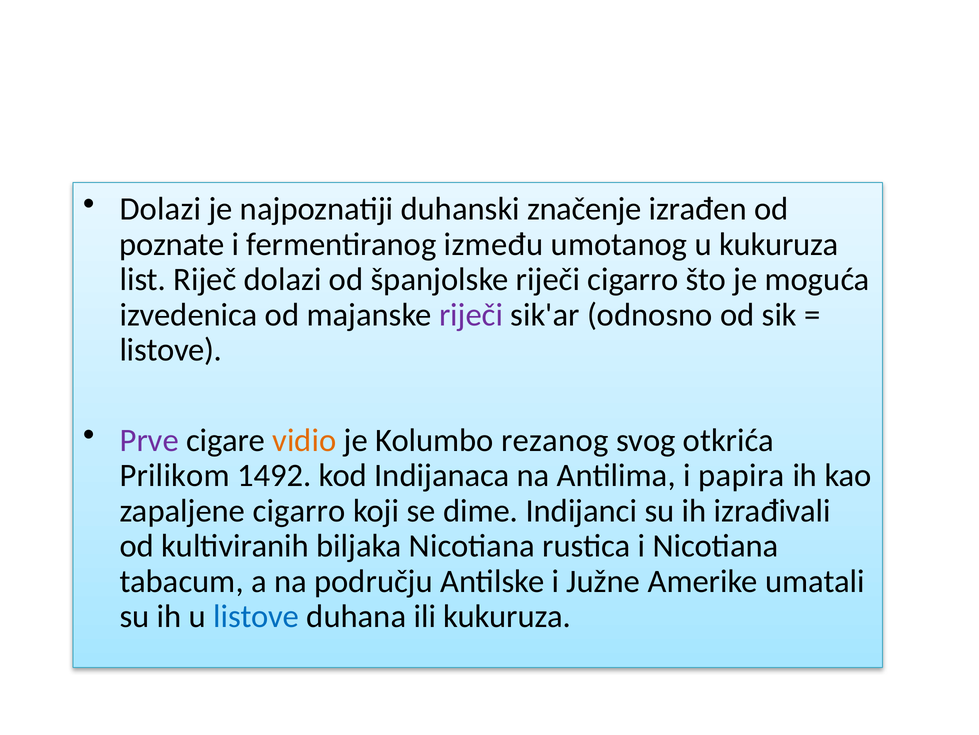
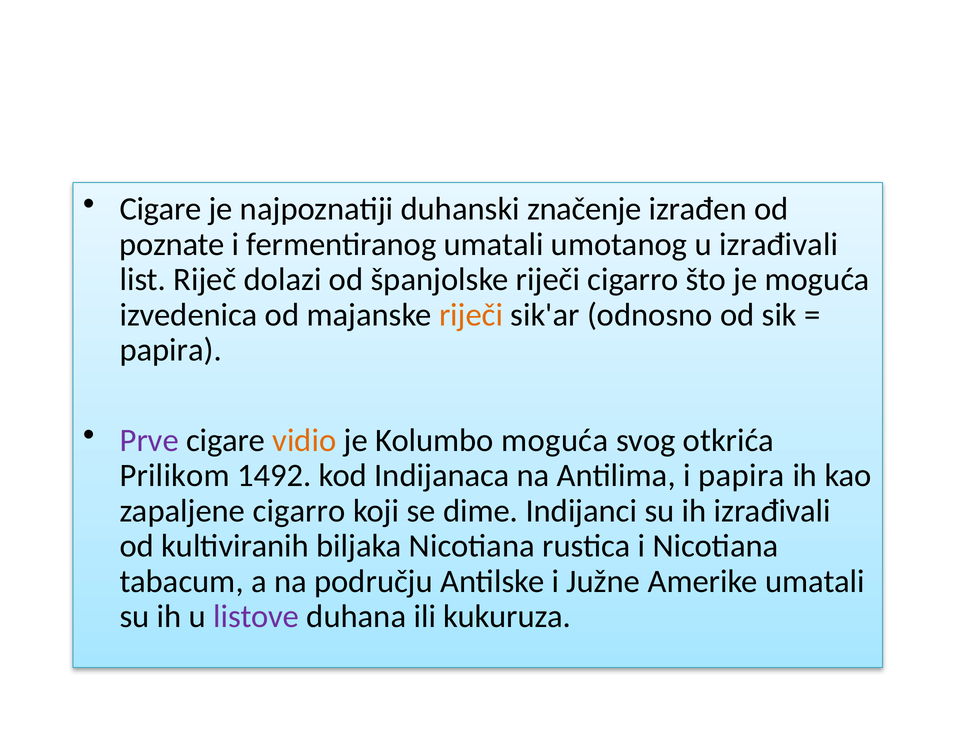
Dolazi: Dolazi -> Cigare (161, 209)
fermentiranog između: između -> umatali (494, 244)
u kukuruza: kukuruza -> izrađivali (779, 244)
riječi colour: purple -> orange (471, 315)
listove: listove -> papira (171, 350)
Kolumbo rezanog: rezanog -> moguća (555, 440)
listove colour: blue -> purple (256, 616)
